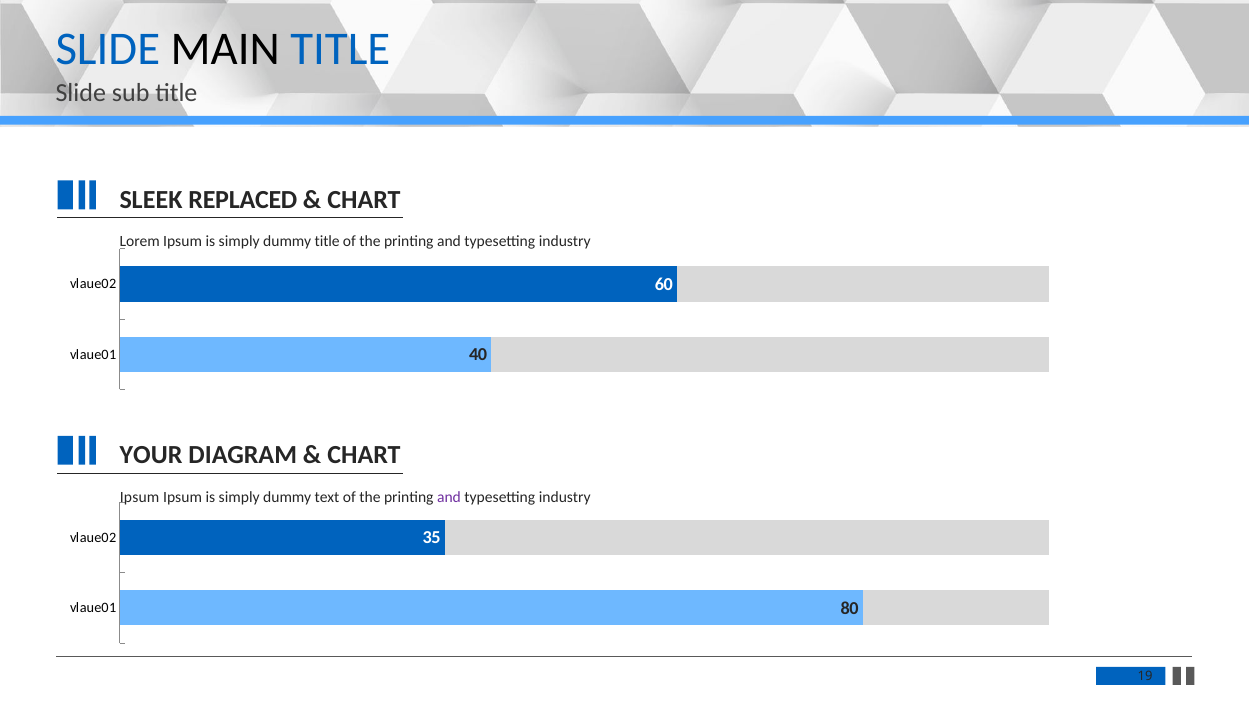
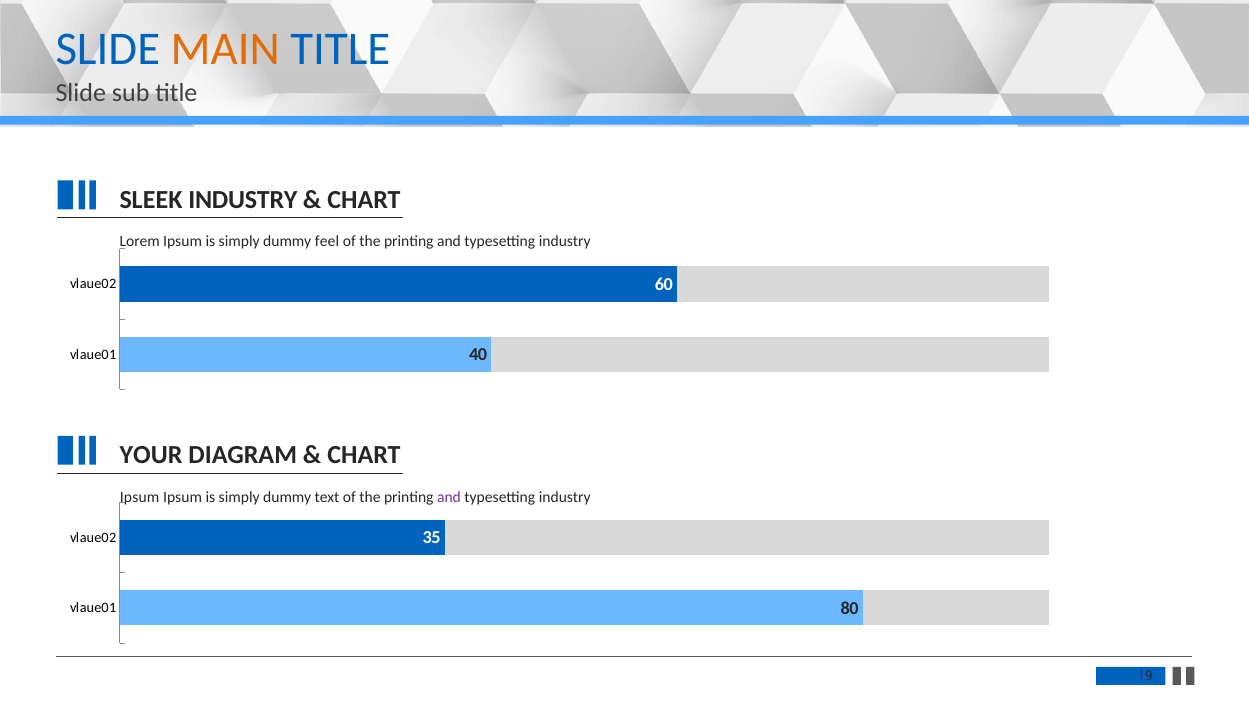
MAIN colour: black -> orange (225, 49)
SLEEK REPLACED: REPLACED -> INDUSTRY (243, 200)
dummy title: title -> feel (327, 241)
